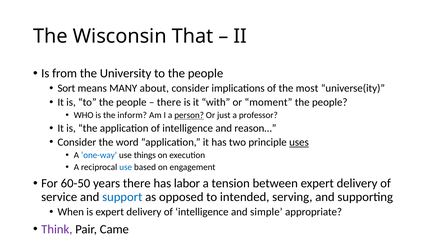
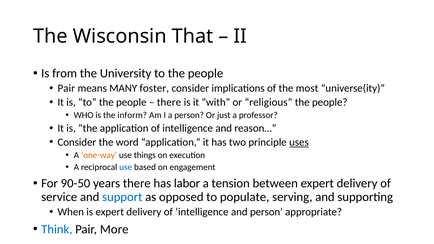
Sort: Sort -> Pair (66, 88)
about: about -> foster (154, 88)
moment: moment -> religious (268, 102)
person underline: present -> none (189, 115)
one-way colour: blue -> orange (99, 155)
60-50: 60-50 -> 90-50 (75, 183)
intended: intended -> populate (245, 197)
and simple: simple -> person (266, 212)
Think colour: purple -> blue (57, 229)
Came: Came -> More (114, 229)
